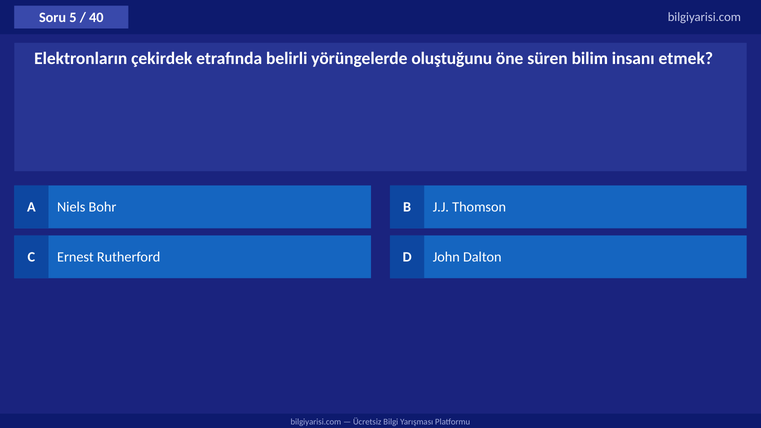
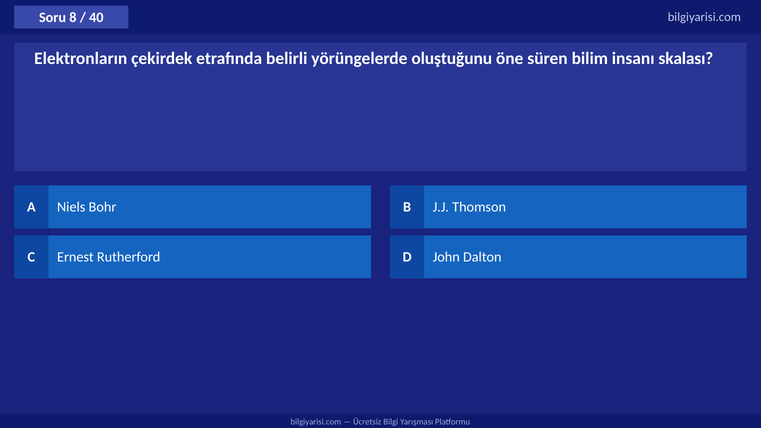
5: 5 -> 8 (73, 17)
etmek: etmek -> skalası (686, 59)
